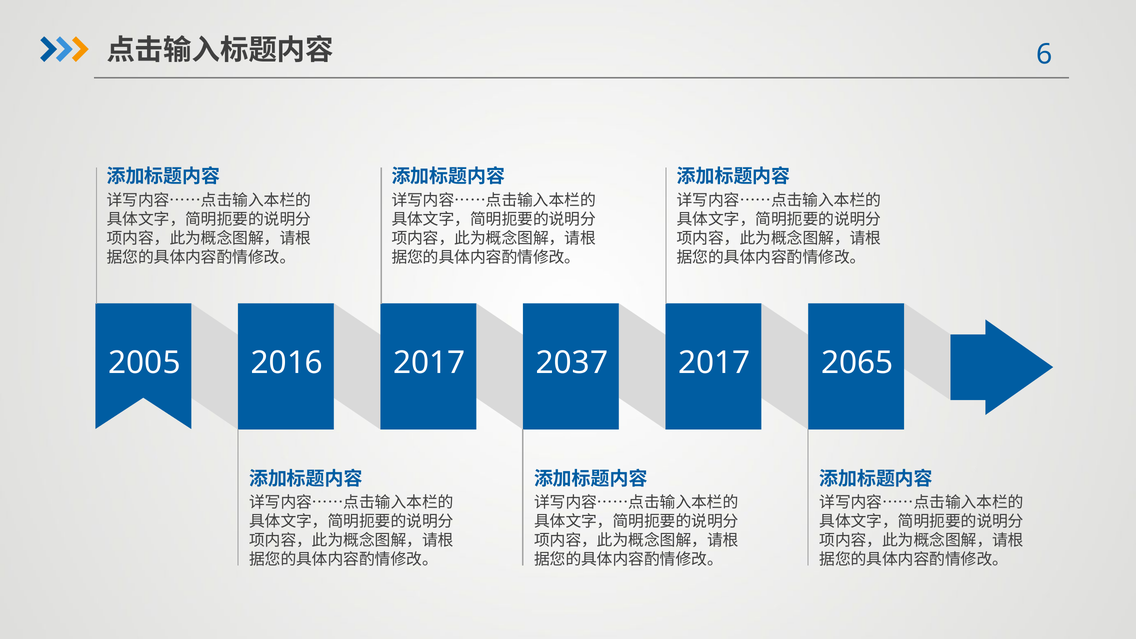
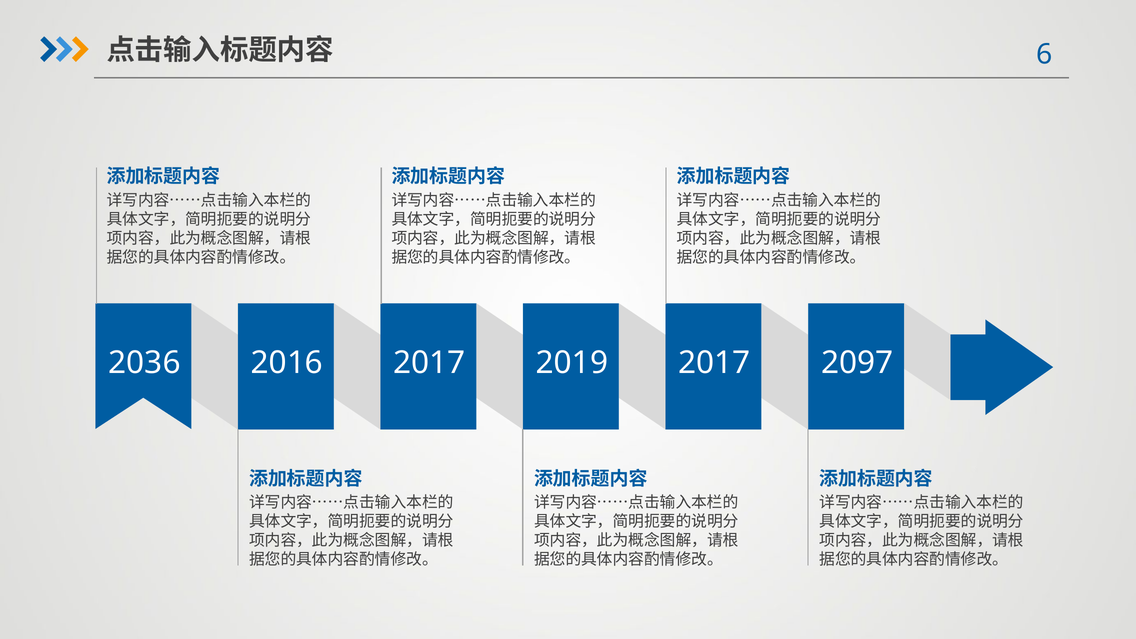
2005: 2005 -> 2036 (144, 363)
2037: 2037 -> 2019 (572, 363)
2065: 2065 -> 2097 (857, 363)
